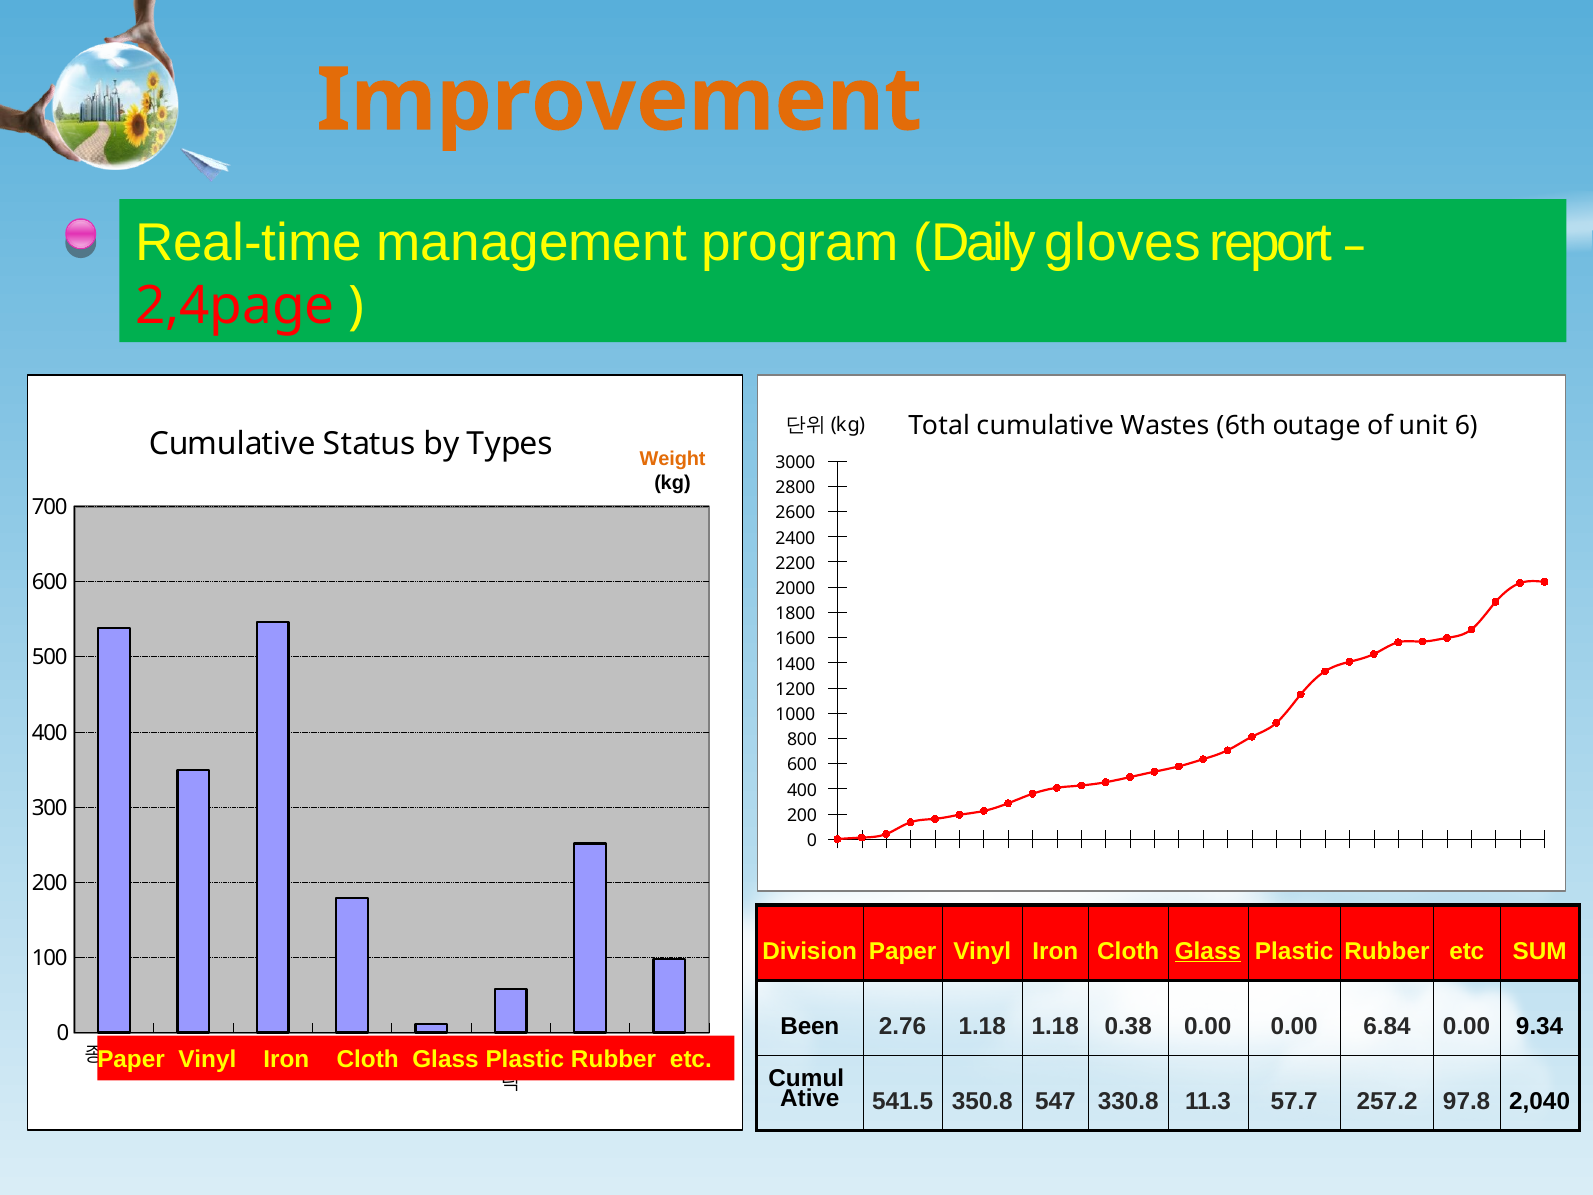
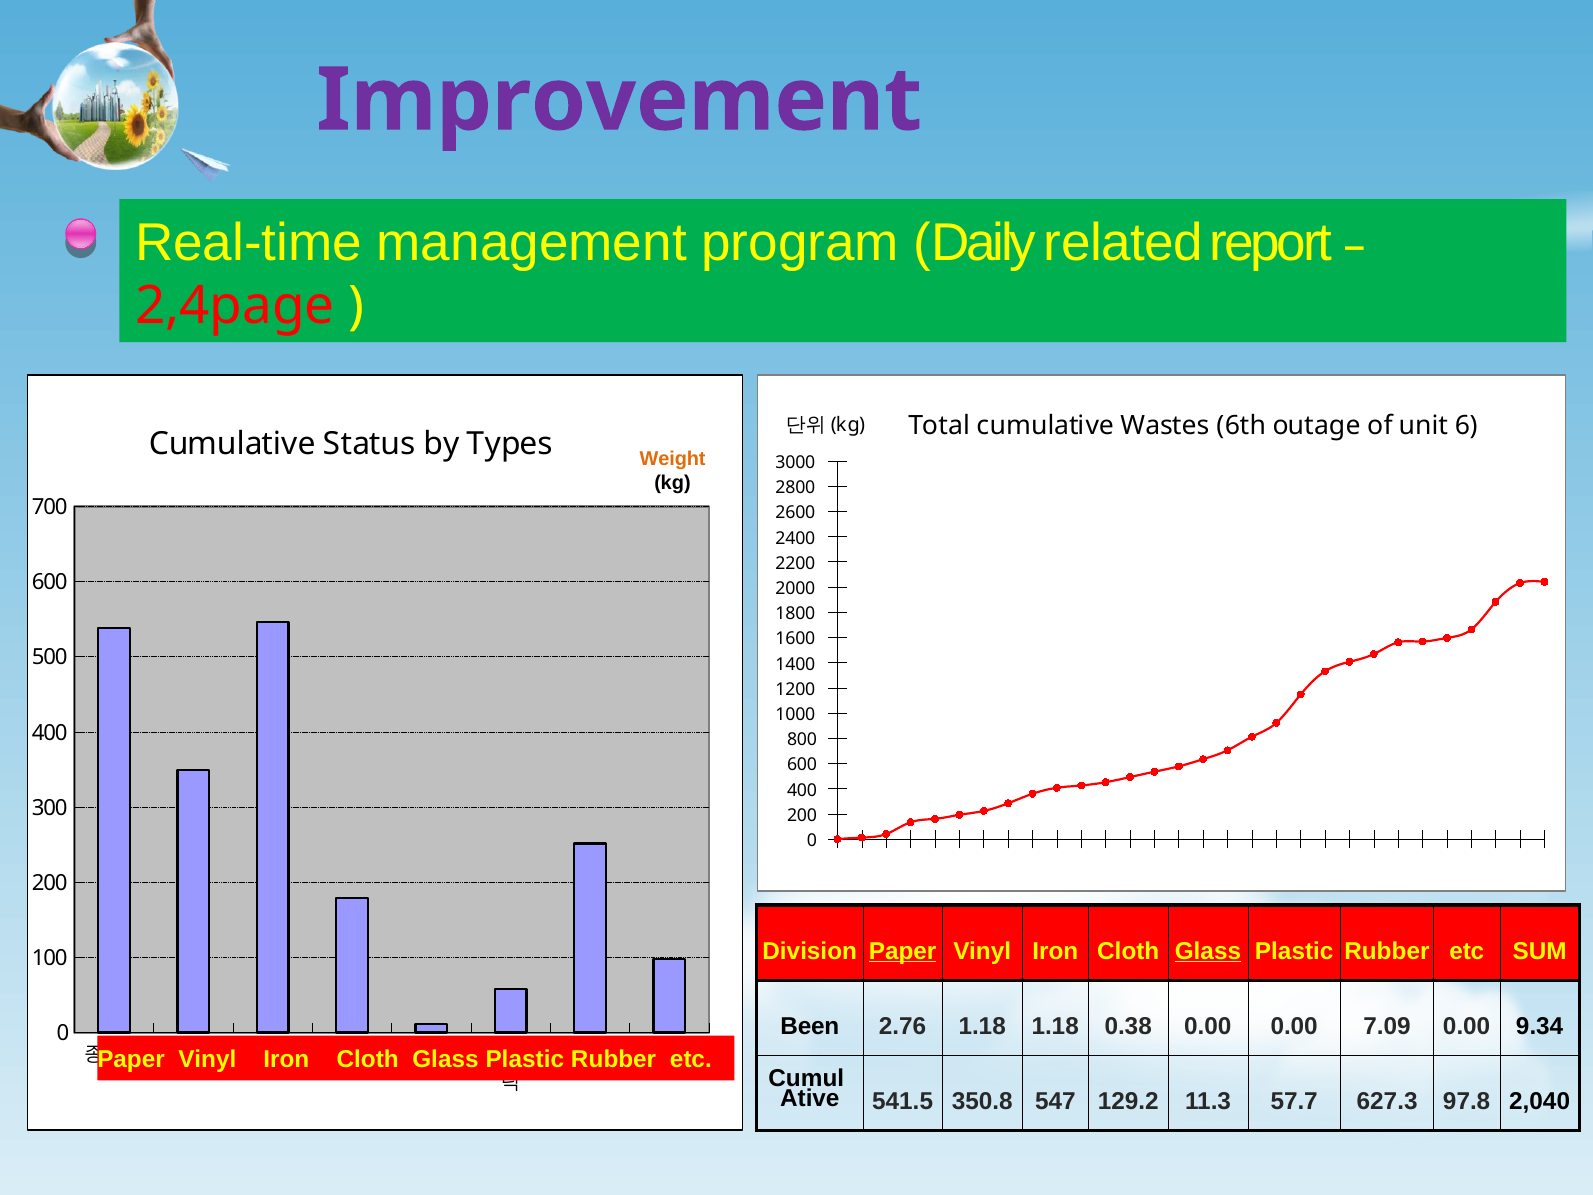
Improvement colour: orange -> purple (619, 100)
gloves: gloves -> related (1124, 242)
Paper underline: none -> present (903, 951)
6.84: 6.84 -> 7.09 (1387, 1026)
330.8: 330.8 -> 129.2 (1128, 1101)
257.2: 257.2 -> 627.3 (1387, 1101)
